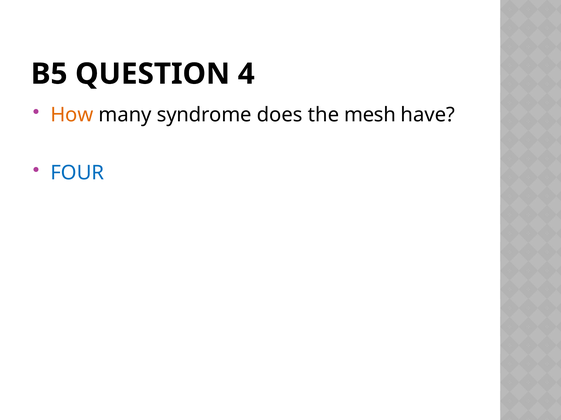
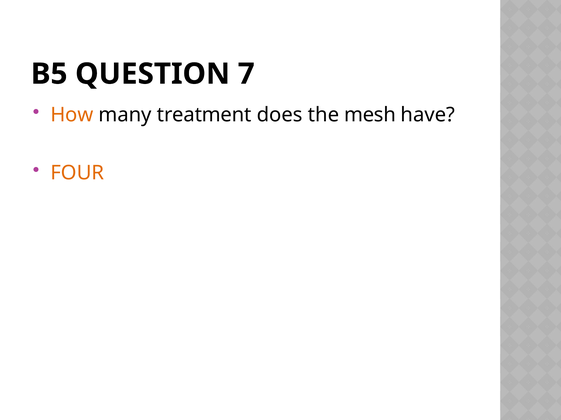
4: 4 -> 7 (246, 74)
syndrome: syndrome -> treatment (204, 115)
FOUR colour: blue -> orange (77, 173)
